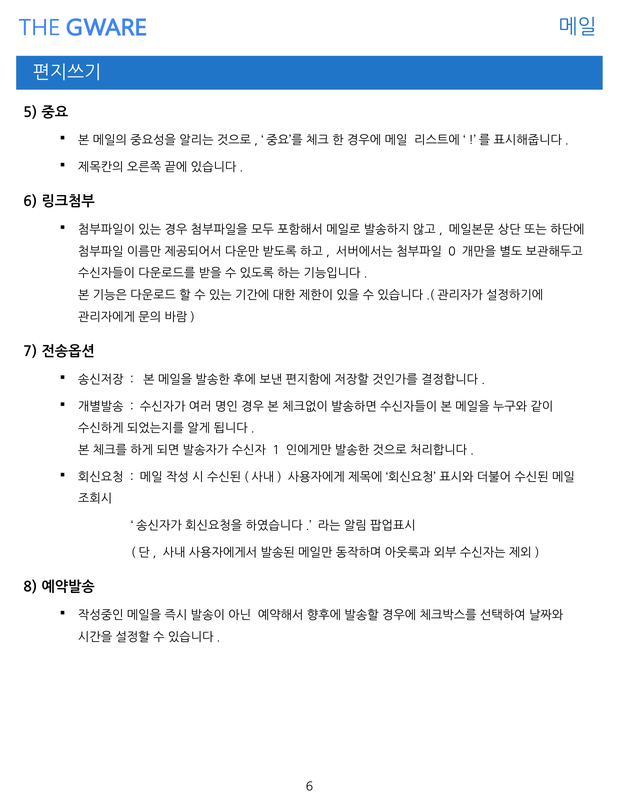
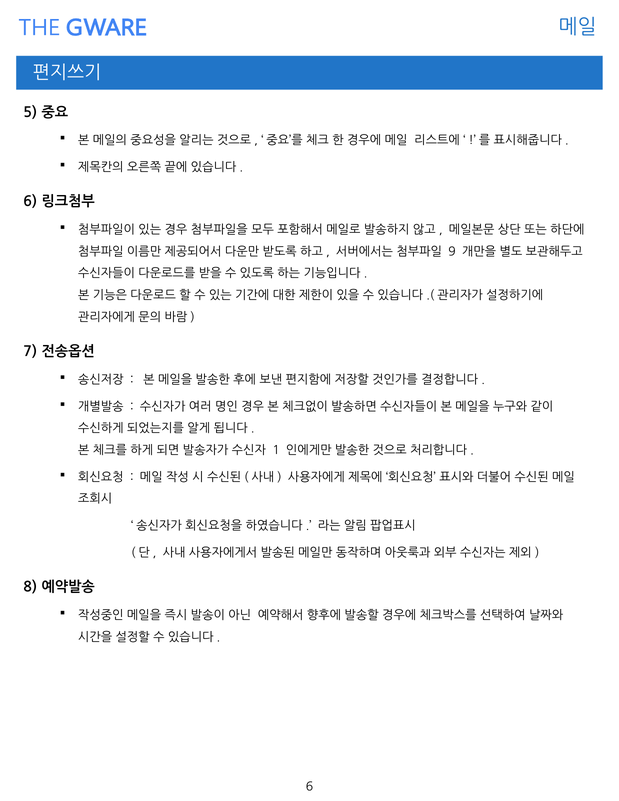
0: 0 -> 9 (452, 252)
